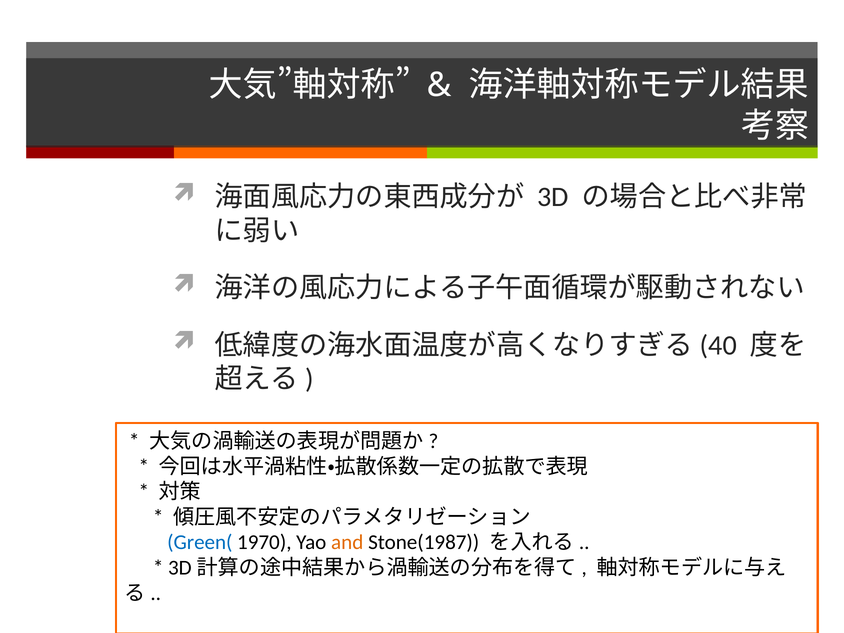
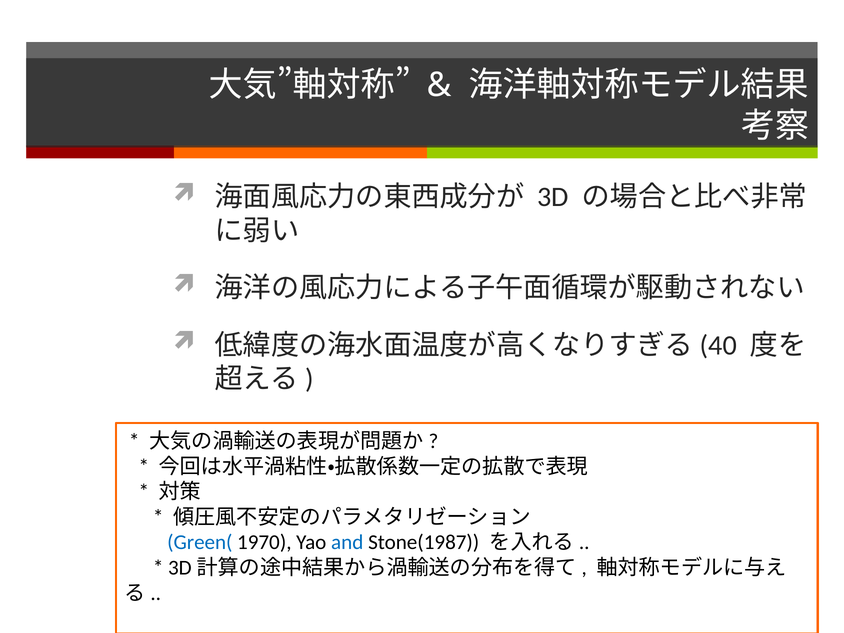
and colour: orange -> blue (347, 543)
